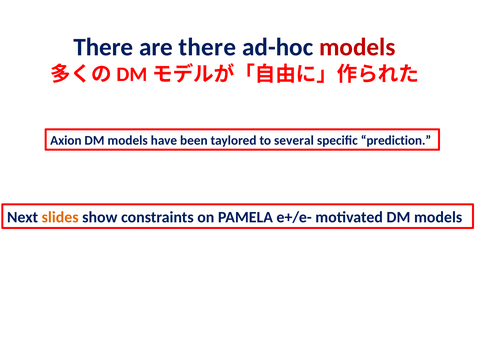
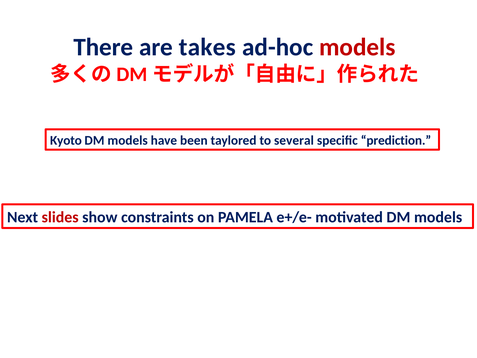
are there: there -> takes (207, 47)
Axion: Axion -> Kyoto (66, 140)
slides colour: orange -> red (60, 217)
